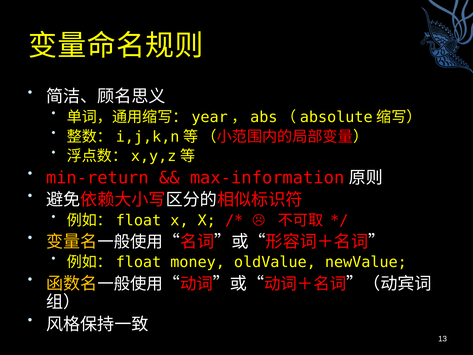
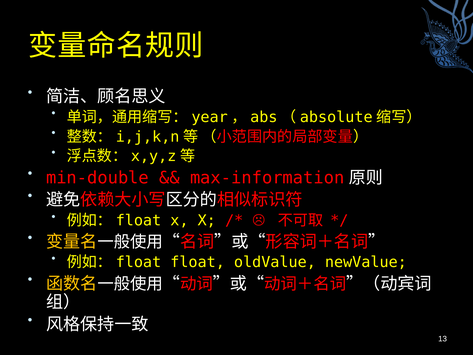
min-return: min-return -> min-double (97, 178)
money: money -> float (198, 262)
